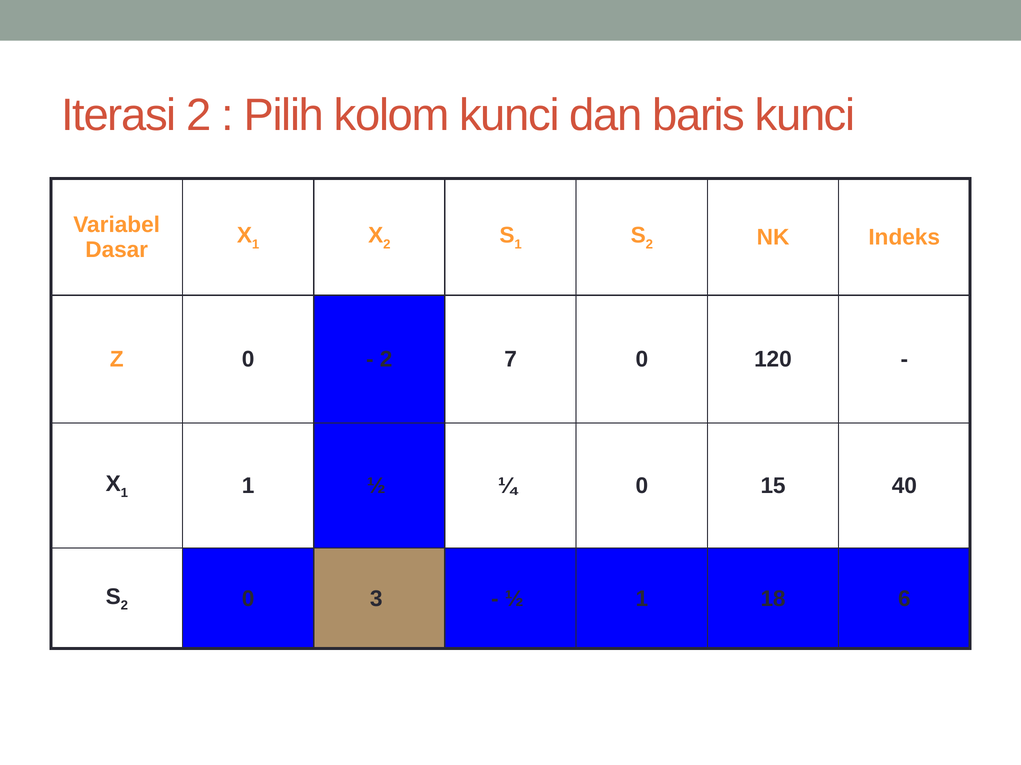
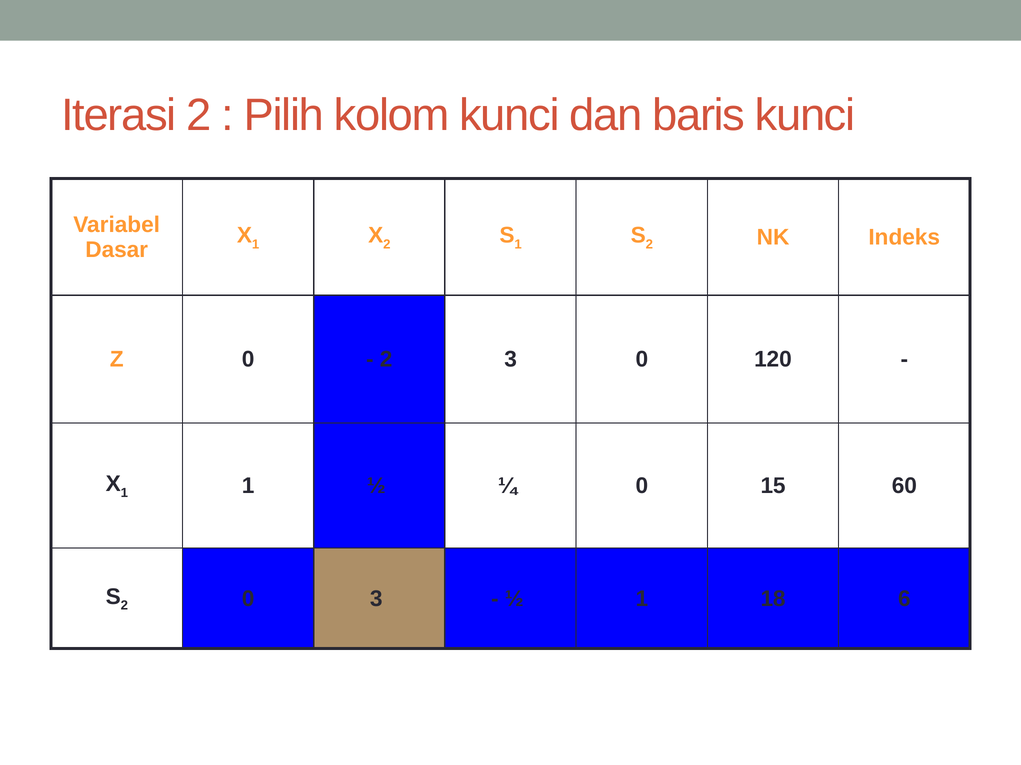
2 7: 7 -> 3 (511, 360)
40: 40 -> 60 (904, 486)
